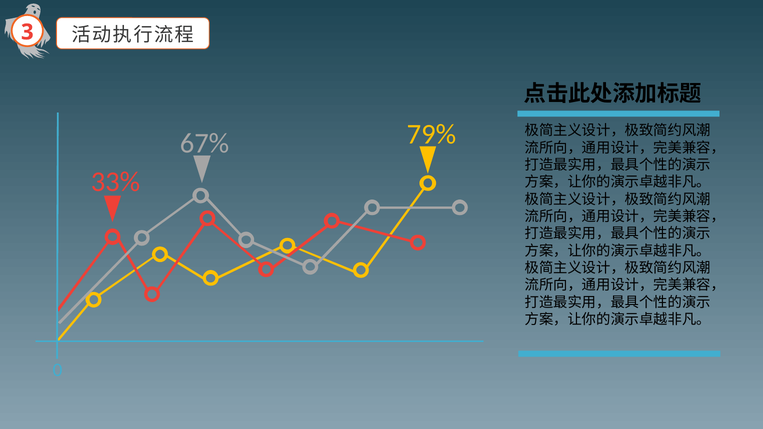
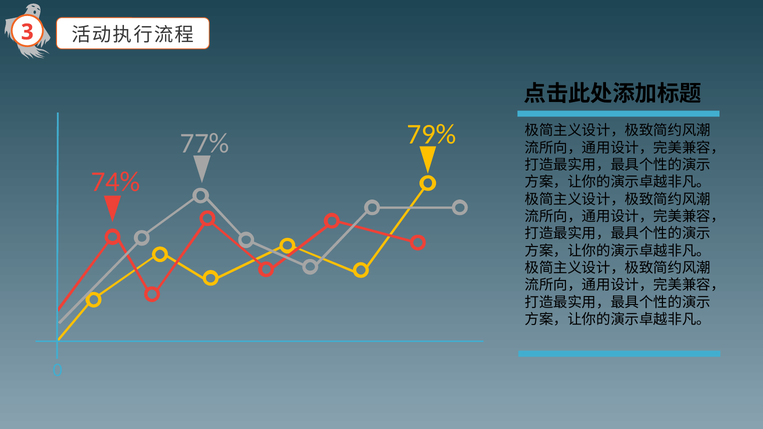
67%: 67% -> 77% (204, 143)
33%: 33% -> 74% (115, 182)
